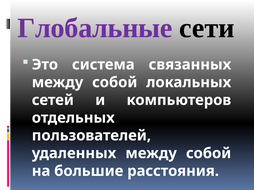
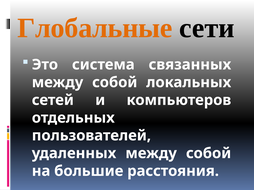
Глобальные colour: purple -> orange (95, 28)
